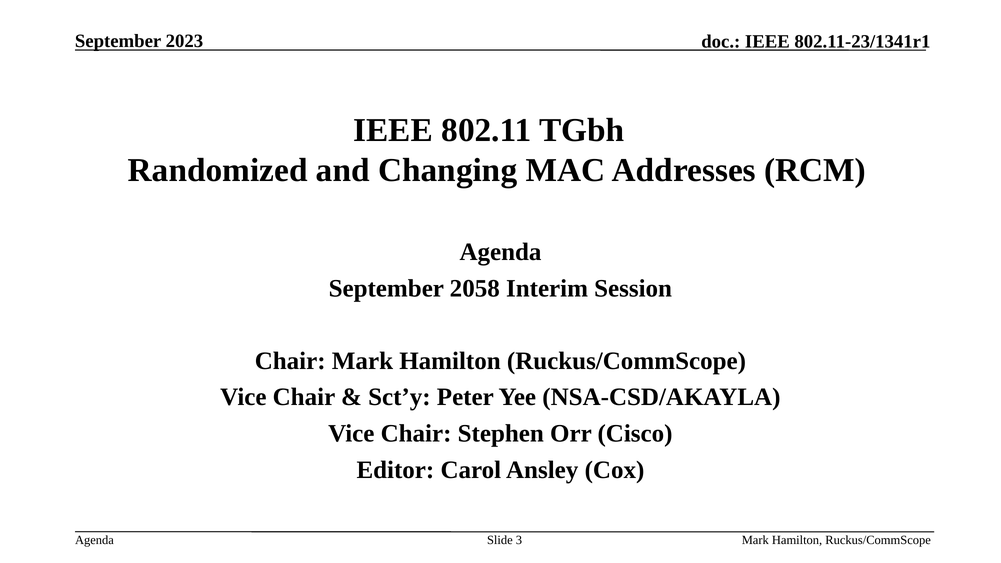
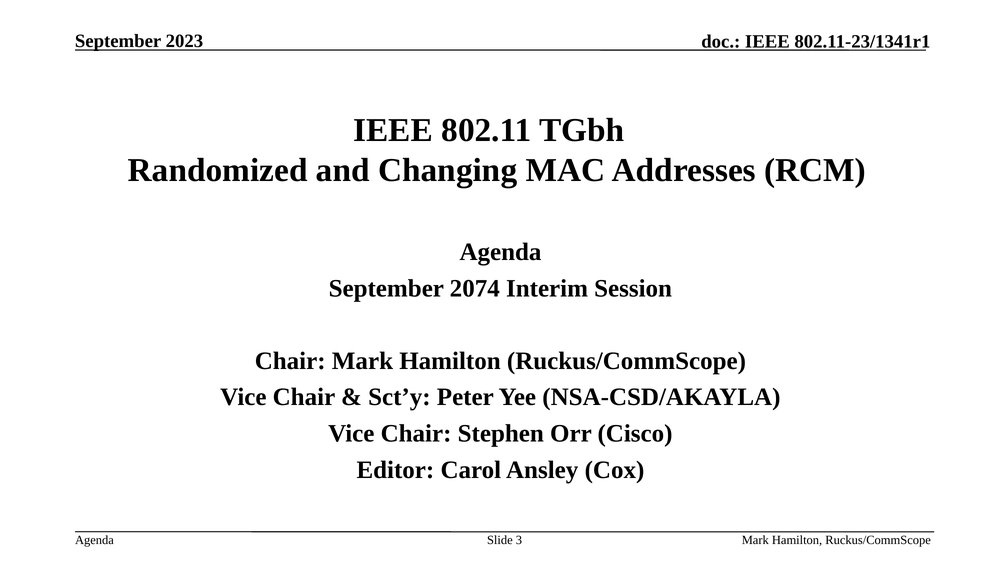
2058: 2058 -> 2074 (475, 288)
